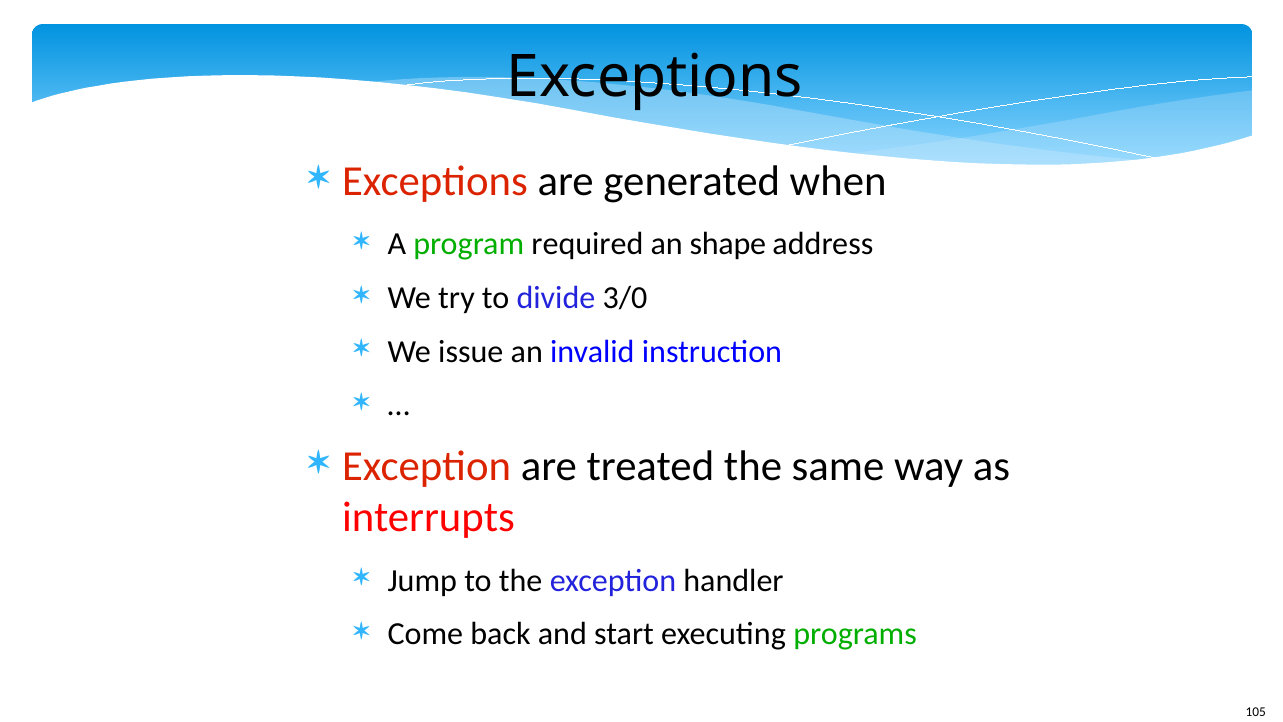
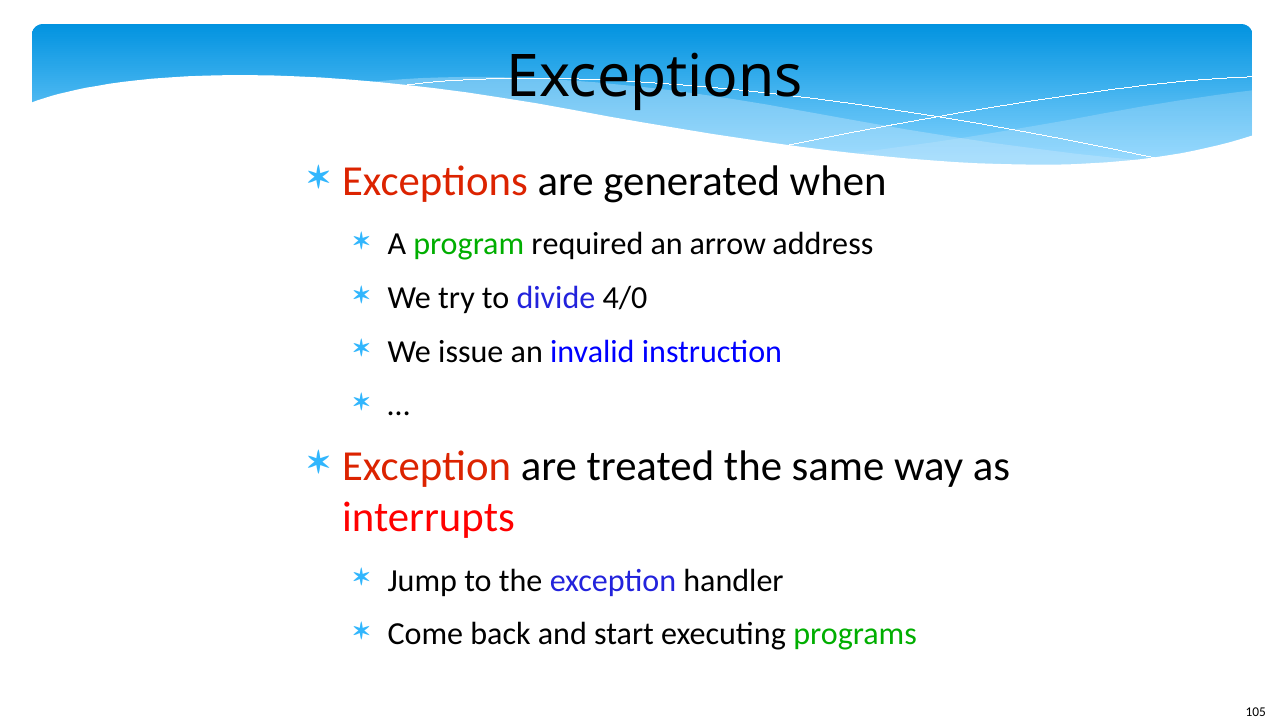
shape: shape -> arrow (728, 244)
3/0: 3/0 -> 4/0 (625, 298)
